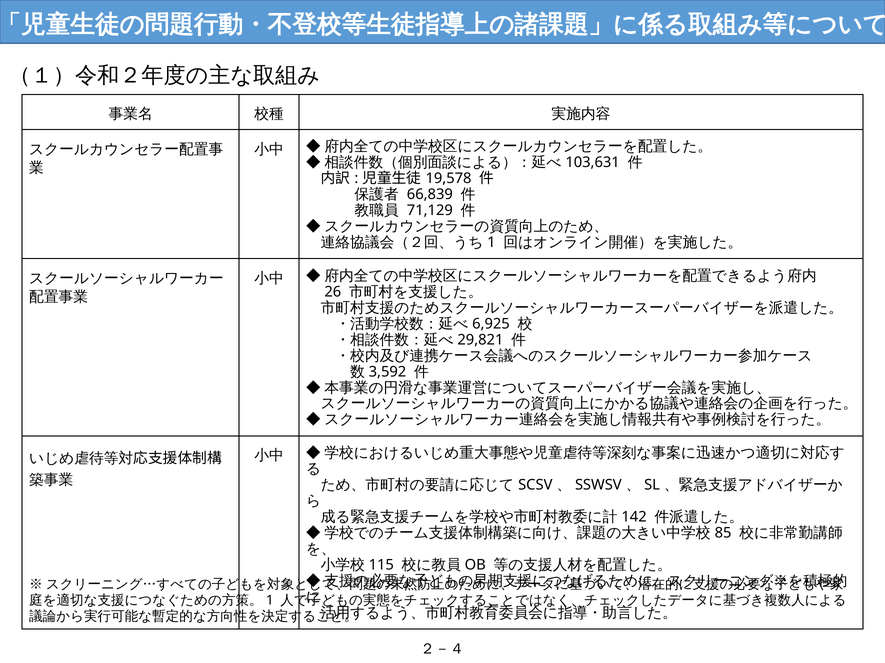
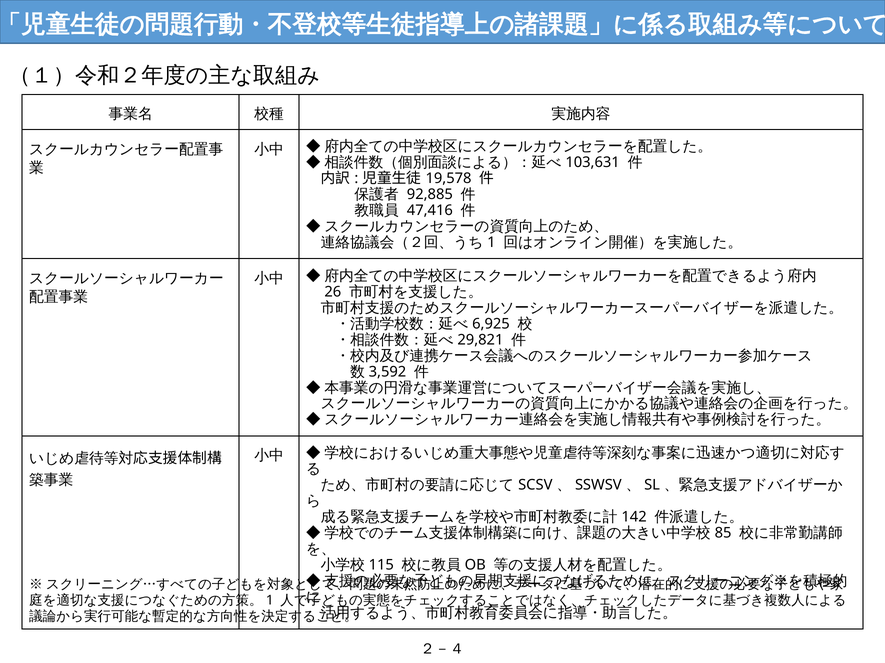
66,839: 66,839 -> 92,885 (430, 195)
71,129: 71,129 -> 47,416 (430, 211)
